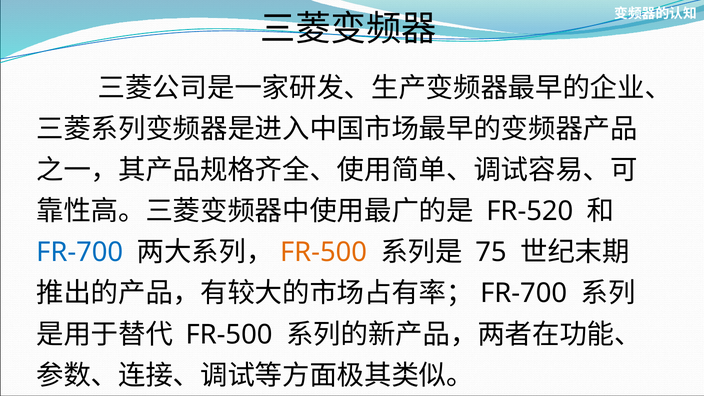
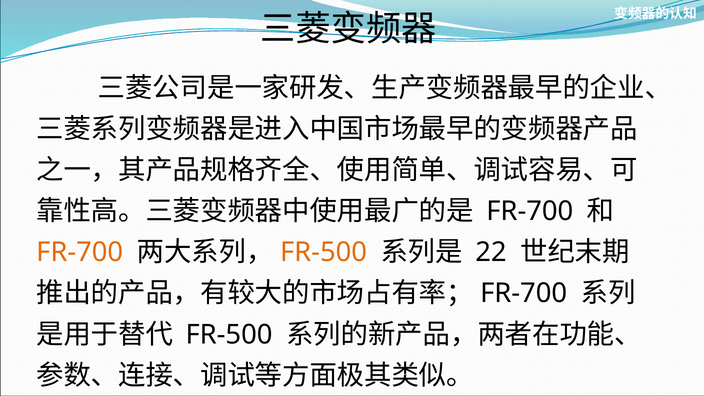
FR-520: FR-520 -> FR-700 (530, 211)
FR-700 colour: blue -> orange (80, 252)
75: 75 -> 22 (491, 252)
